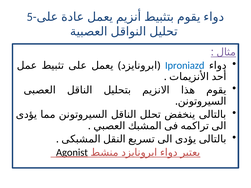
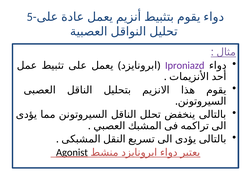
Iproniazd colour: blue -> purple (185, 65)
